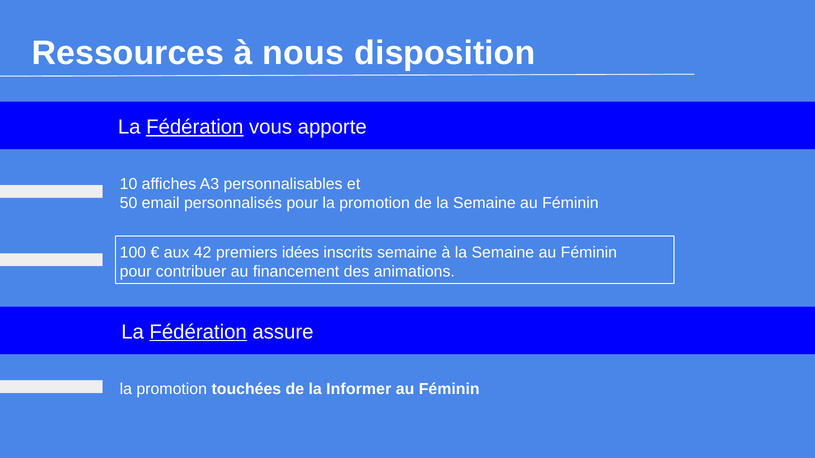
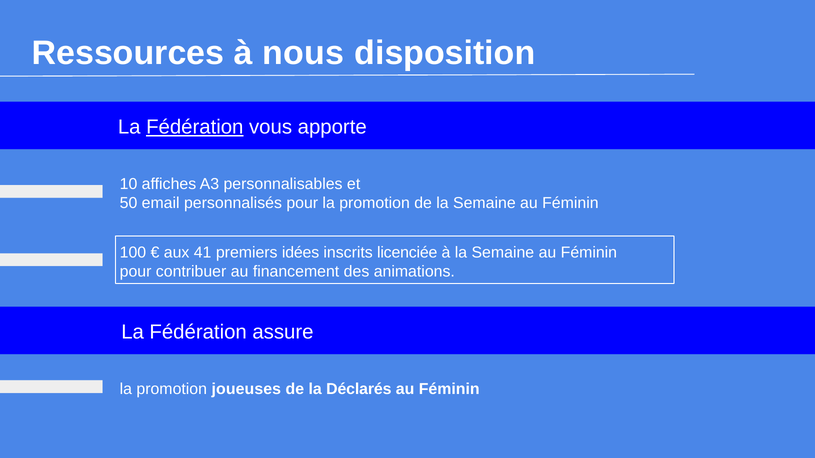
42: 42 -> 41 (203, 253)
inscrits semaine: semaine -> licenciée (407, 253)
Fédération underline: present -> none (198, 332)
touchées: touchées -> joueuses (246, 389)
Informer: Informer -> Déclarés (359, 389)
